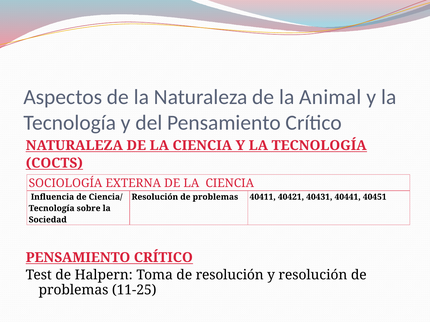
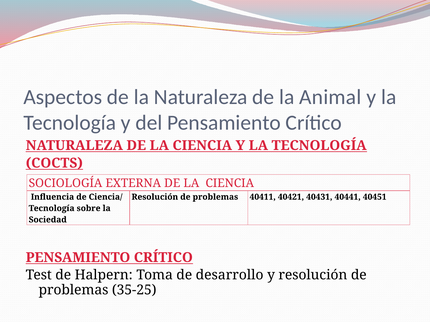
de resolución: resolución -> desarrollo (230, 275)
11-25: 11-25 -> 35-25 (134, 290)
